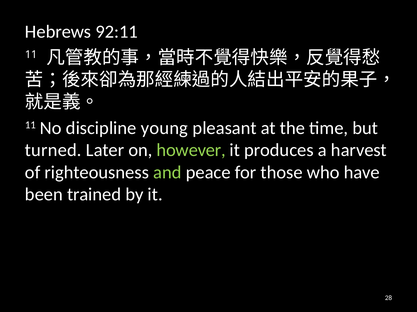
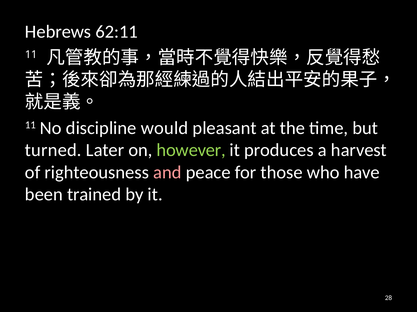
92:11: 92:11 -> 62:11 (117, 32)
young: young -> would (164, 128)
and colour: light green -> pink (167, 173)
